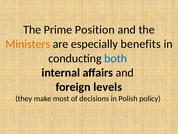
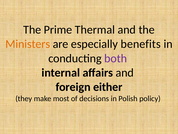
Position: Position -> Thermal (95, 30)
both colour: blue -> purple (116, 58)
levels: levels -> either (108, 87)
